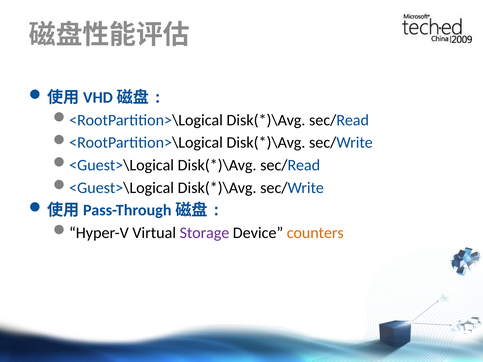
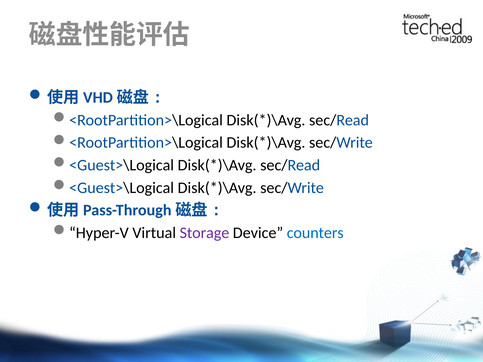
counters colour: orange -> blue (315, 233)
